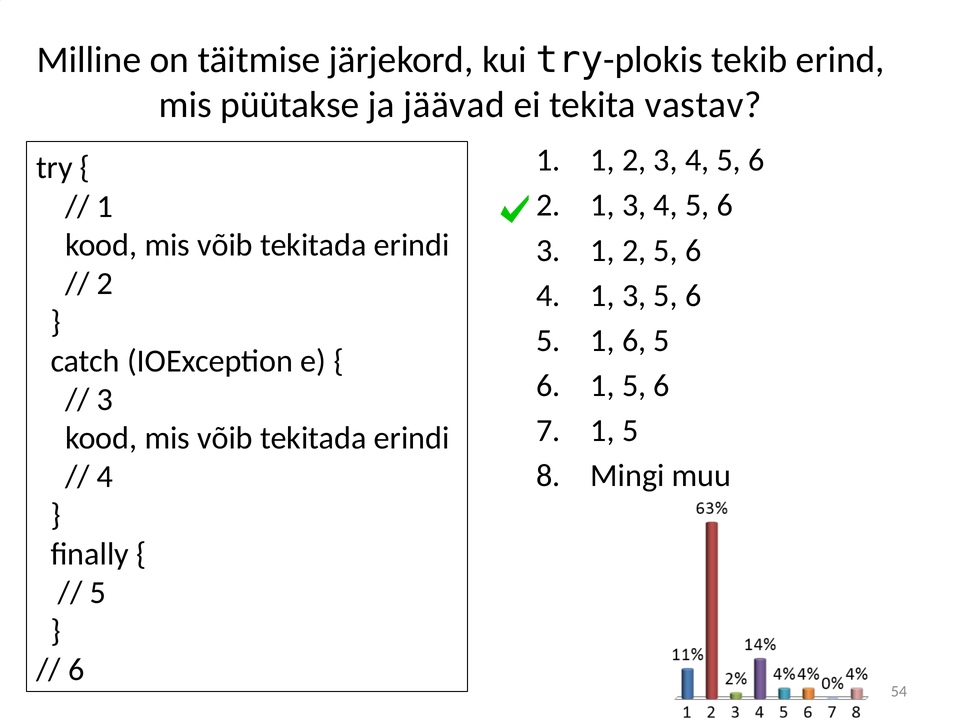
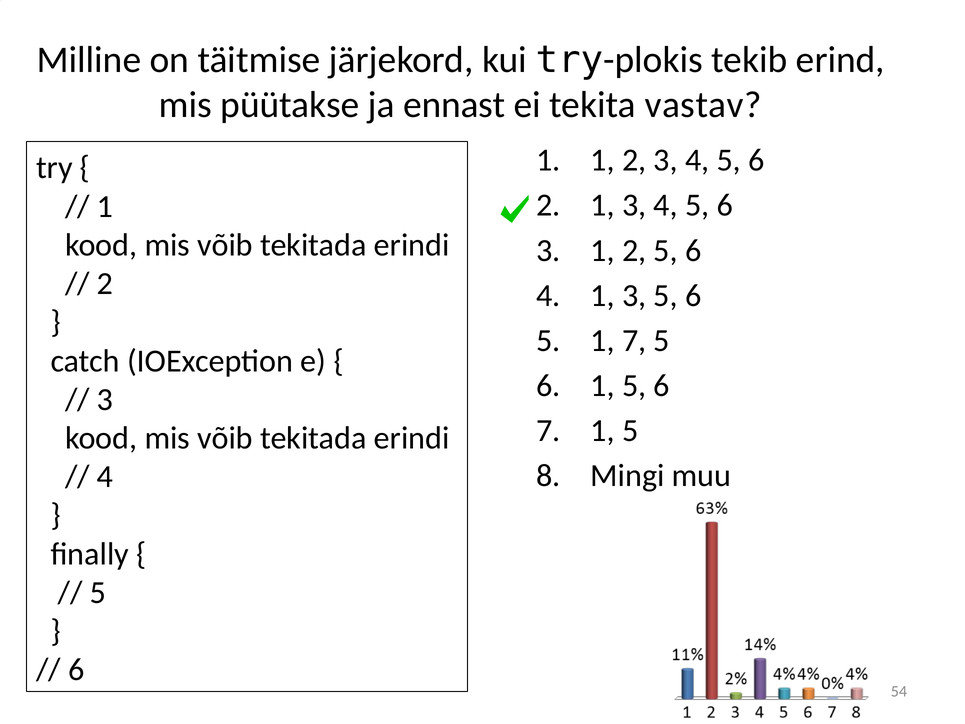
jäävad: jäävad -> ennast (454, 105)
1 6: 6 -> 7 (634, 340)
